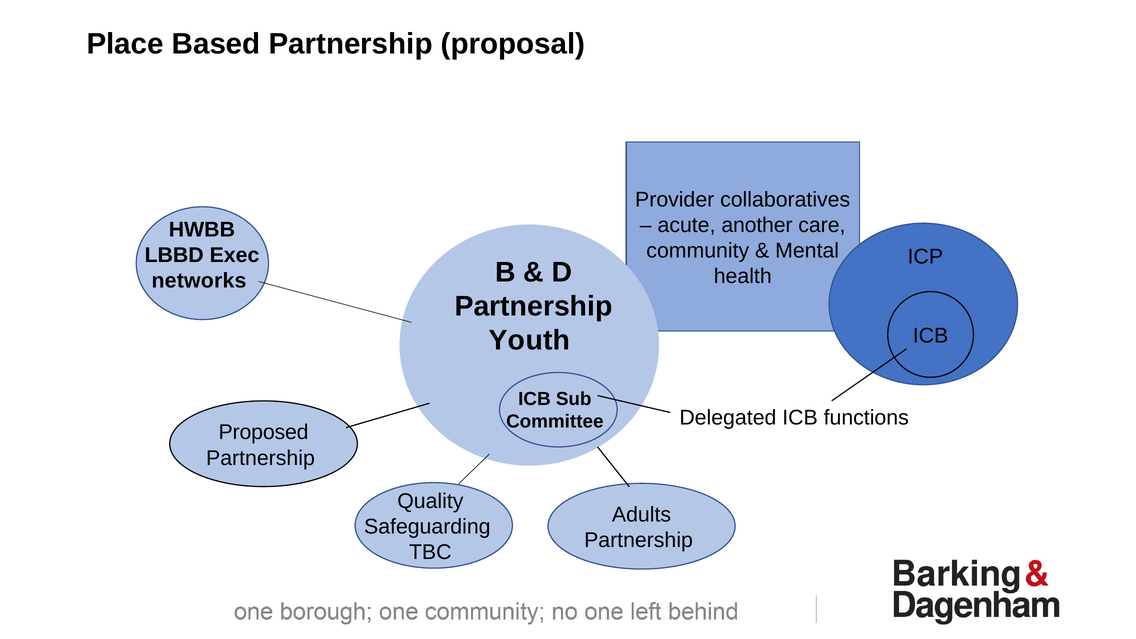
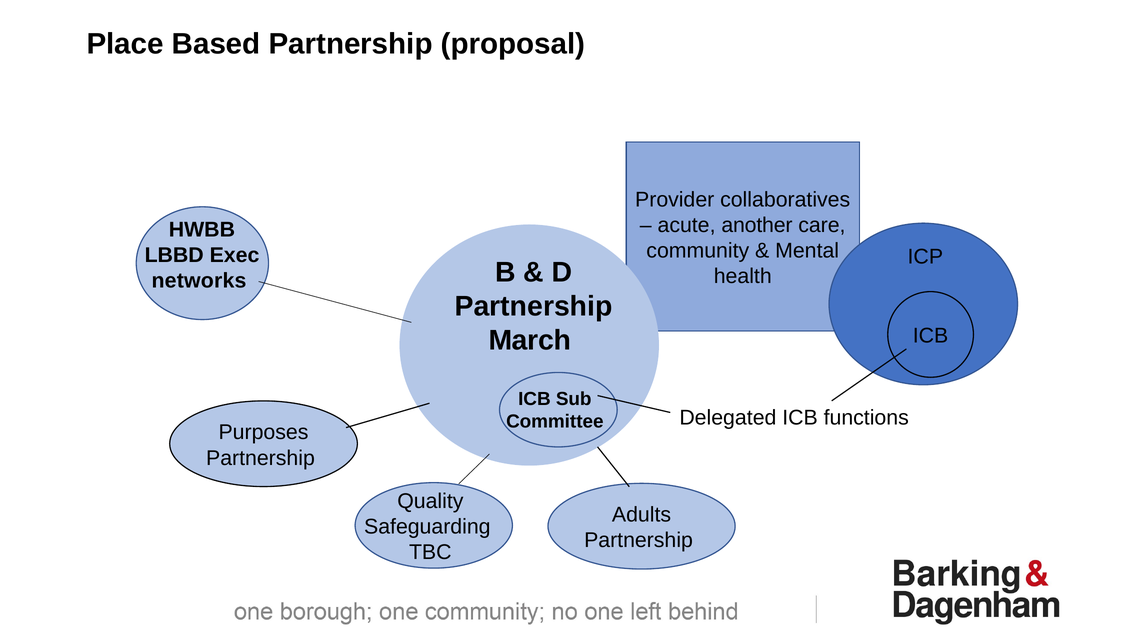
Youth: Youth -> March (530, 340)
Proposed: Proposed -> Purposes (263, 432)
